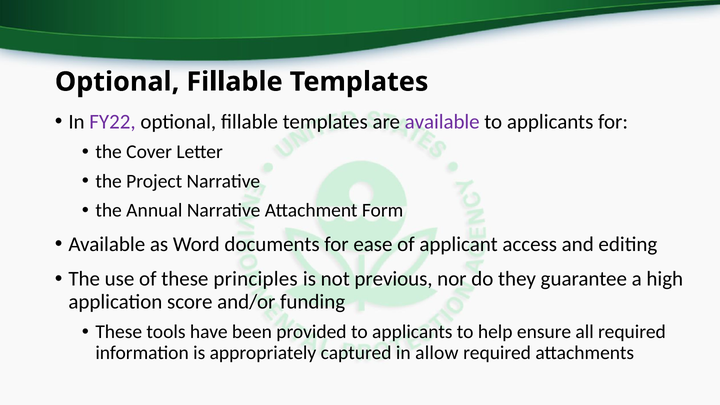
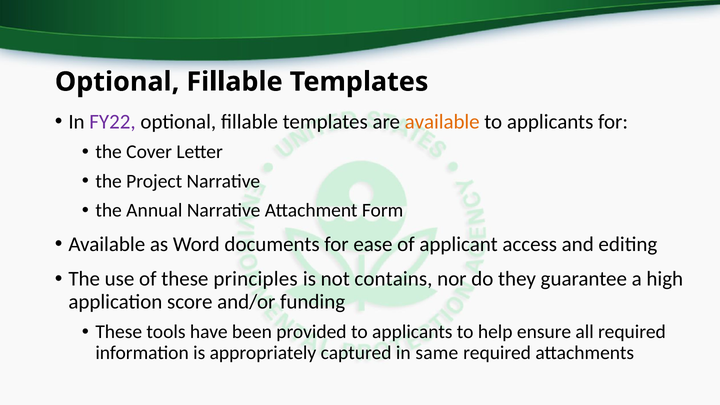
available colour: purple -> orange (442, 122)
previous: previous -> contains (393, 279)
allow: allow -> same (437, 353)
